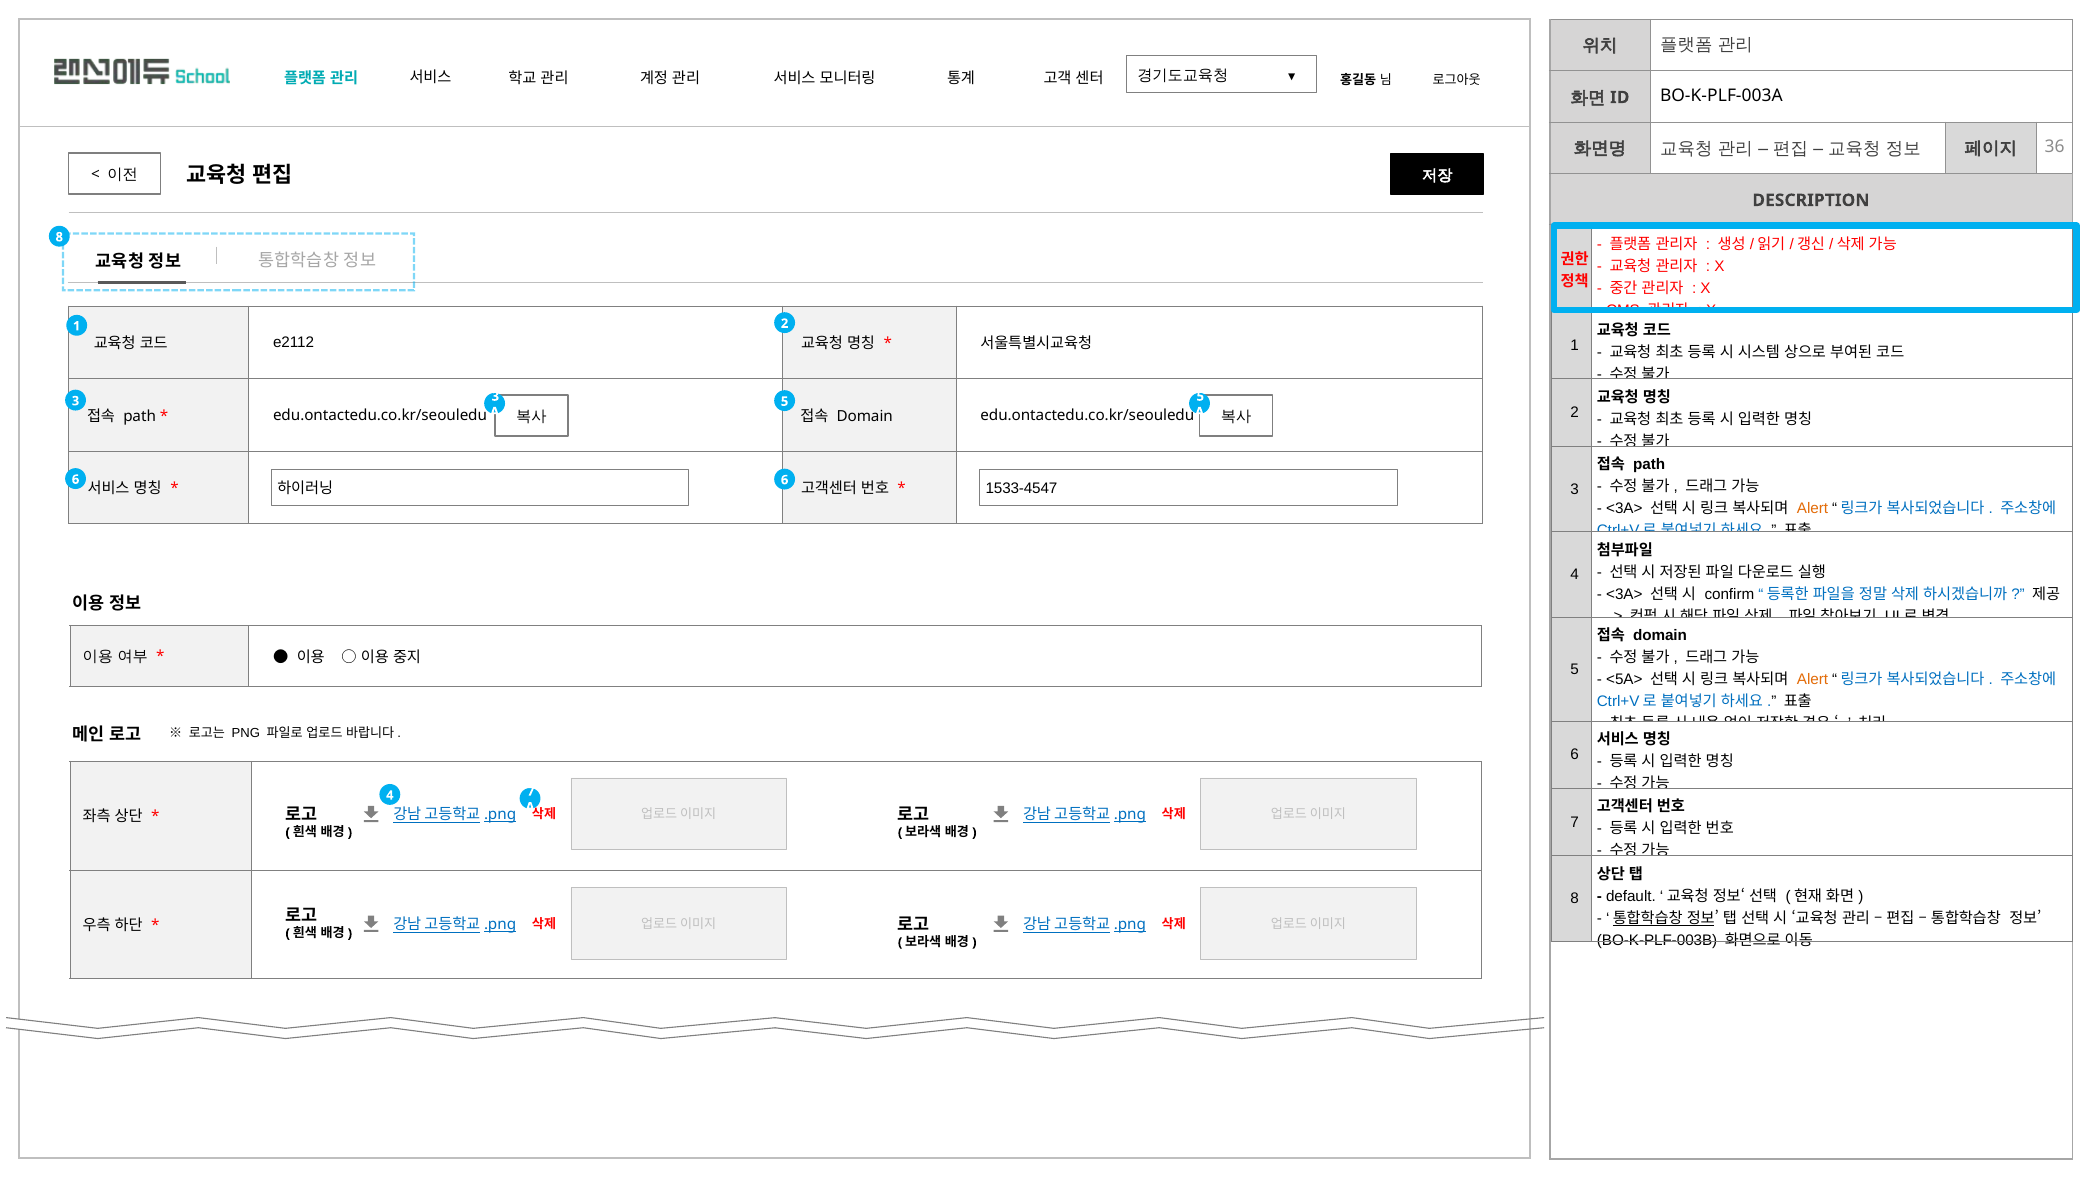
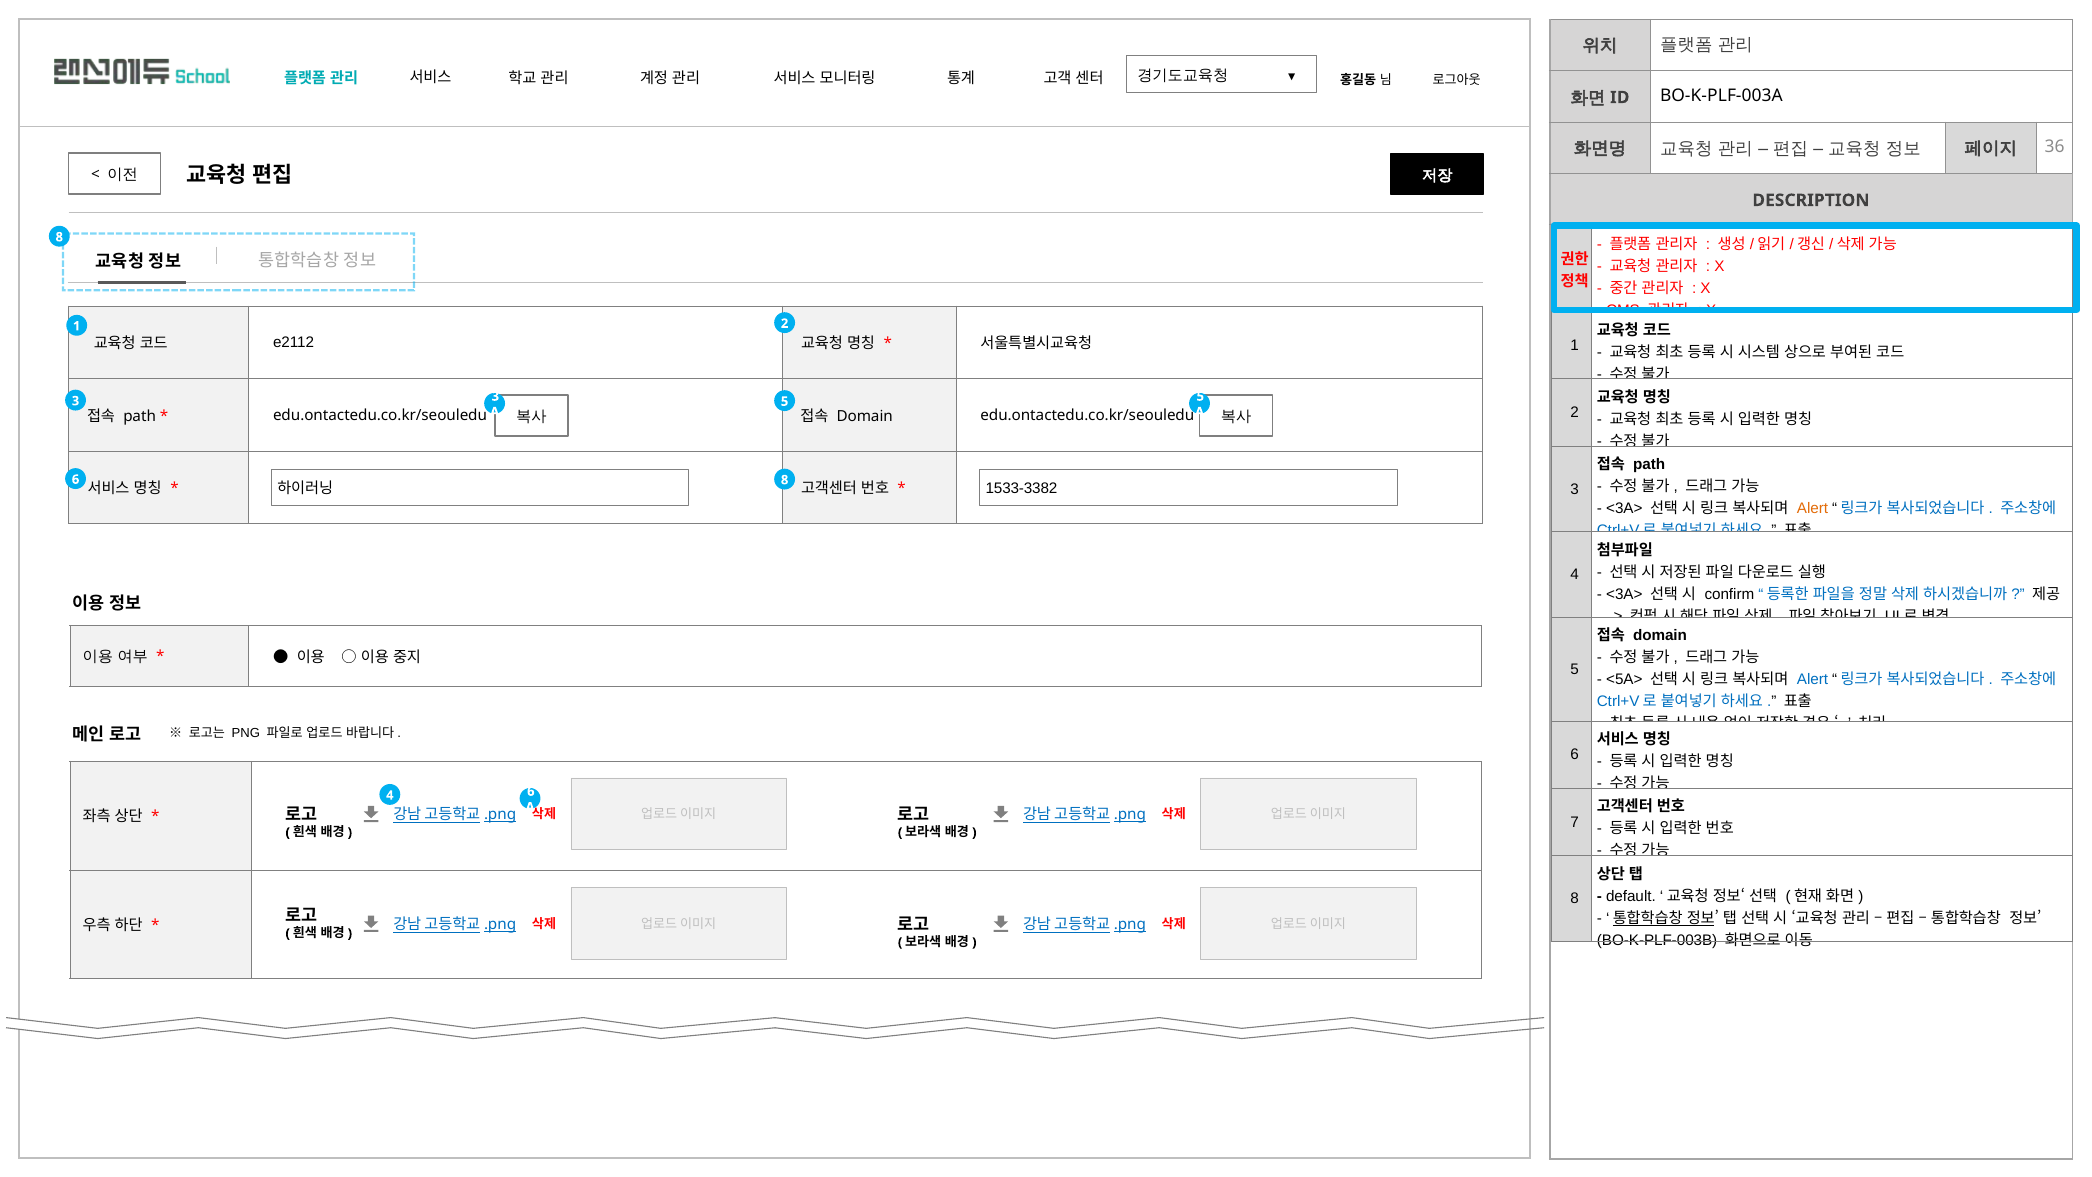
6 6: 6 -> 8 (785, 480)
1533-4547: 1533-4547 -> 1533-3382 (1021, 488)
Alert colour: orange -> blue (1813, 680)
4 7: 7 -> 6 (531, 791)
